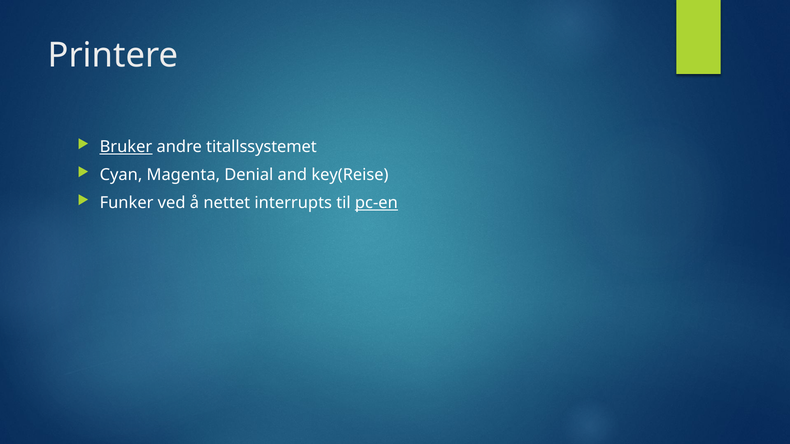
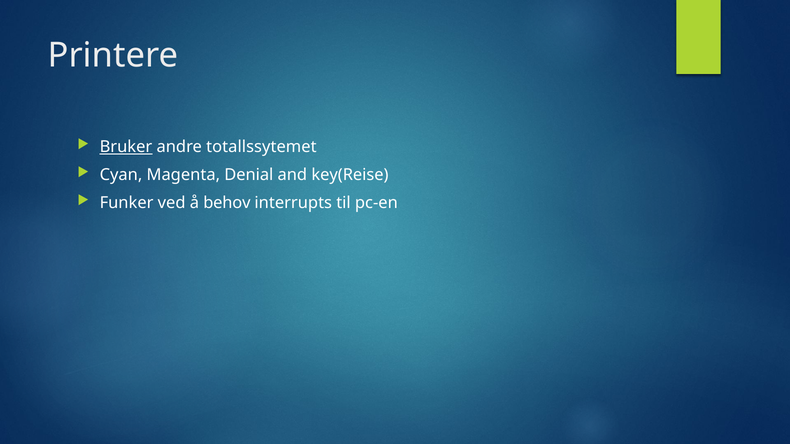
titallssystemet: titallssystemet -> totallssytemet (261, 147)
nettet: nettet -> behov (227, 203)
pc-en underline: present -> none (376, 203)
